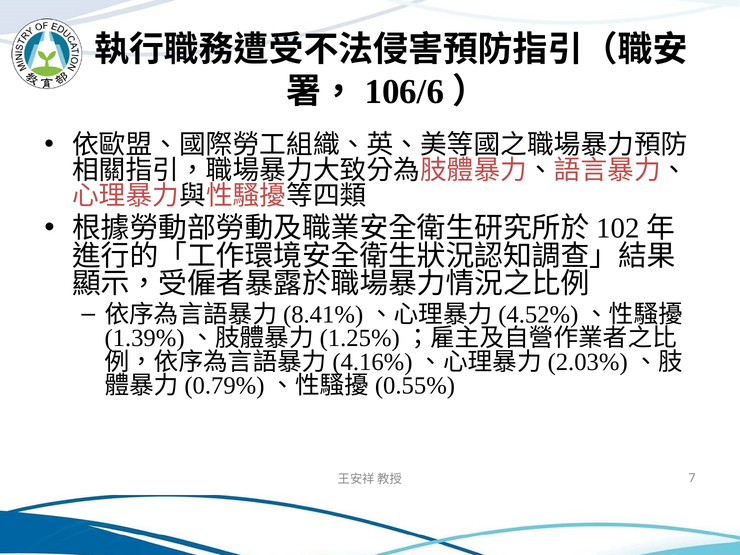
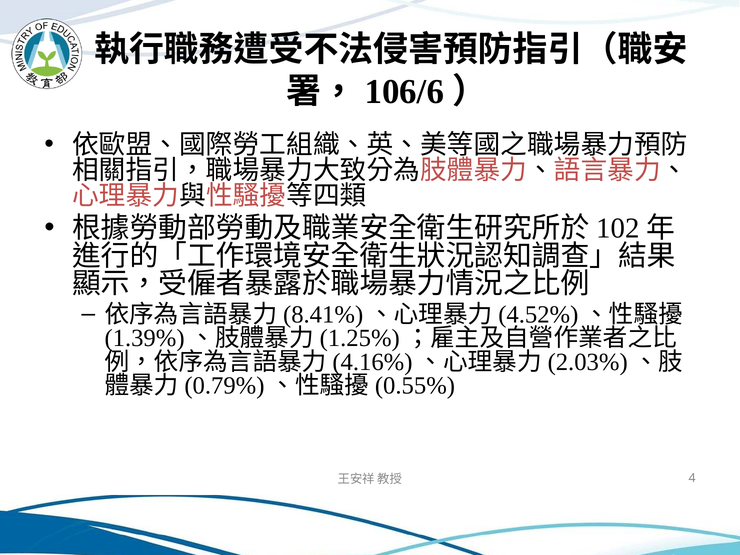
7: 7 -> 4 (692, 478)
